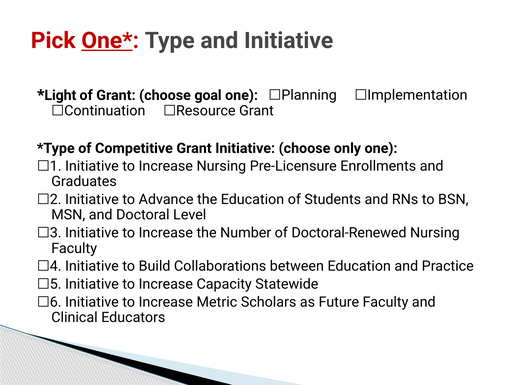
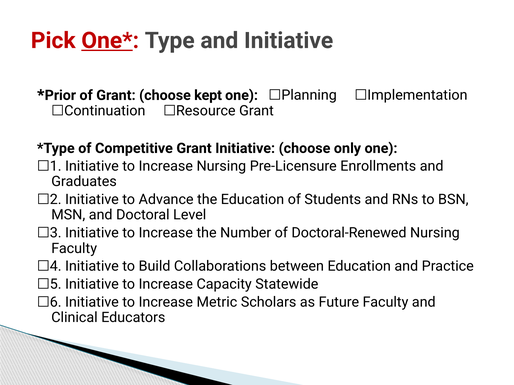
Light: Light -> Prior (60, 95)
goal: goal -> kept (208, 95)
